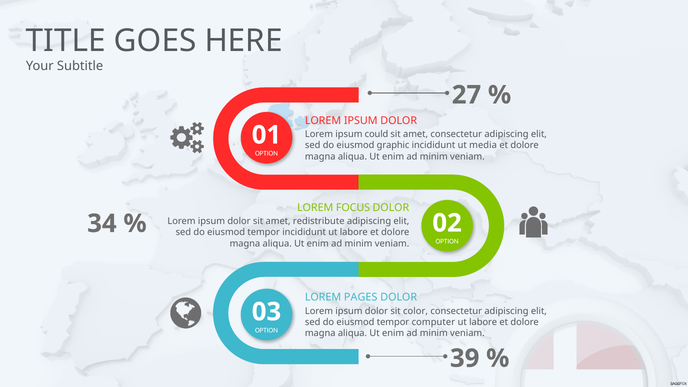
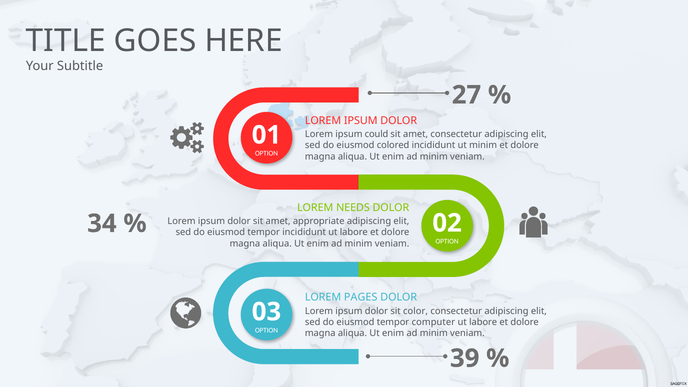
graphic: graphic -> colored (393, 145)
ut media: media -> minim (483, 145)
FOCUS: FOCUS -> NEEDS (353, 208)
redistribute: redistribute -> appropriate (319, 221)
